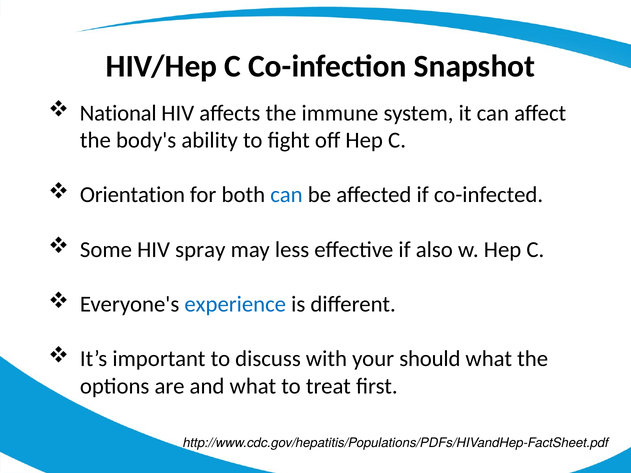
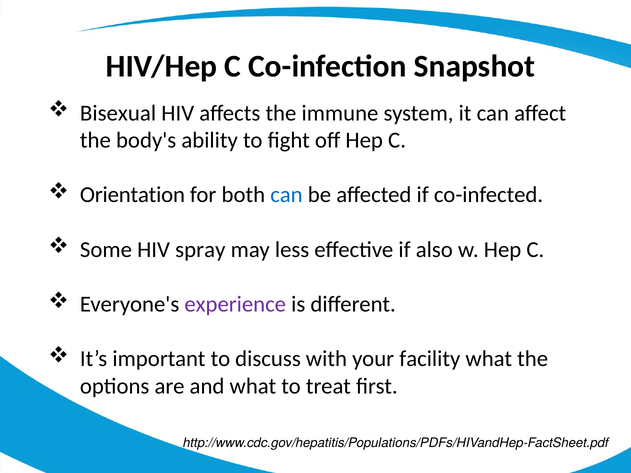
National: National -> Bisexual (118, 113)
experience colour: blue -> purple (235, 304)
should: should -> facility (430, 359)
